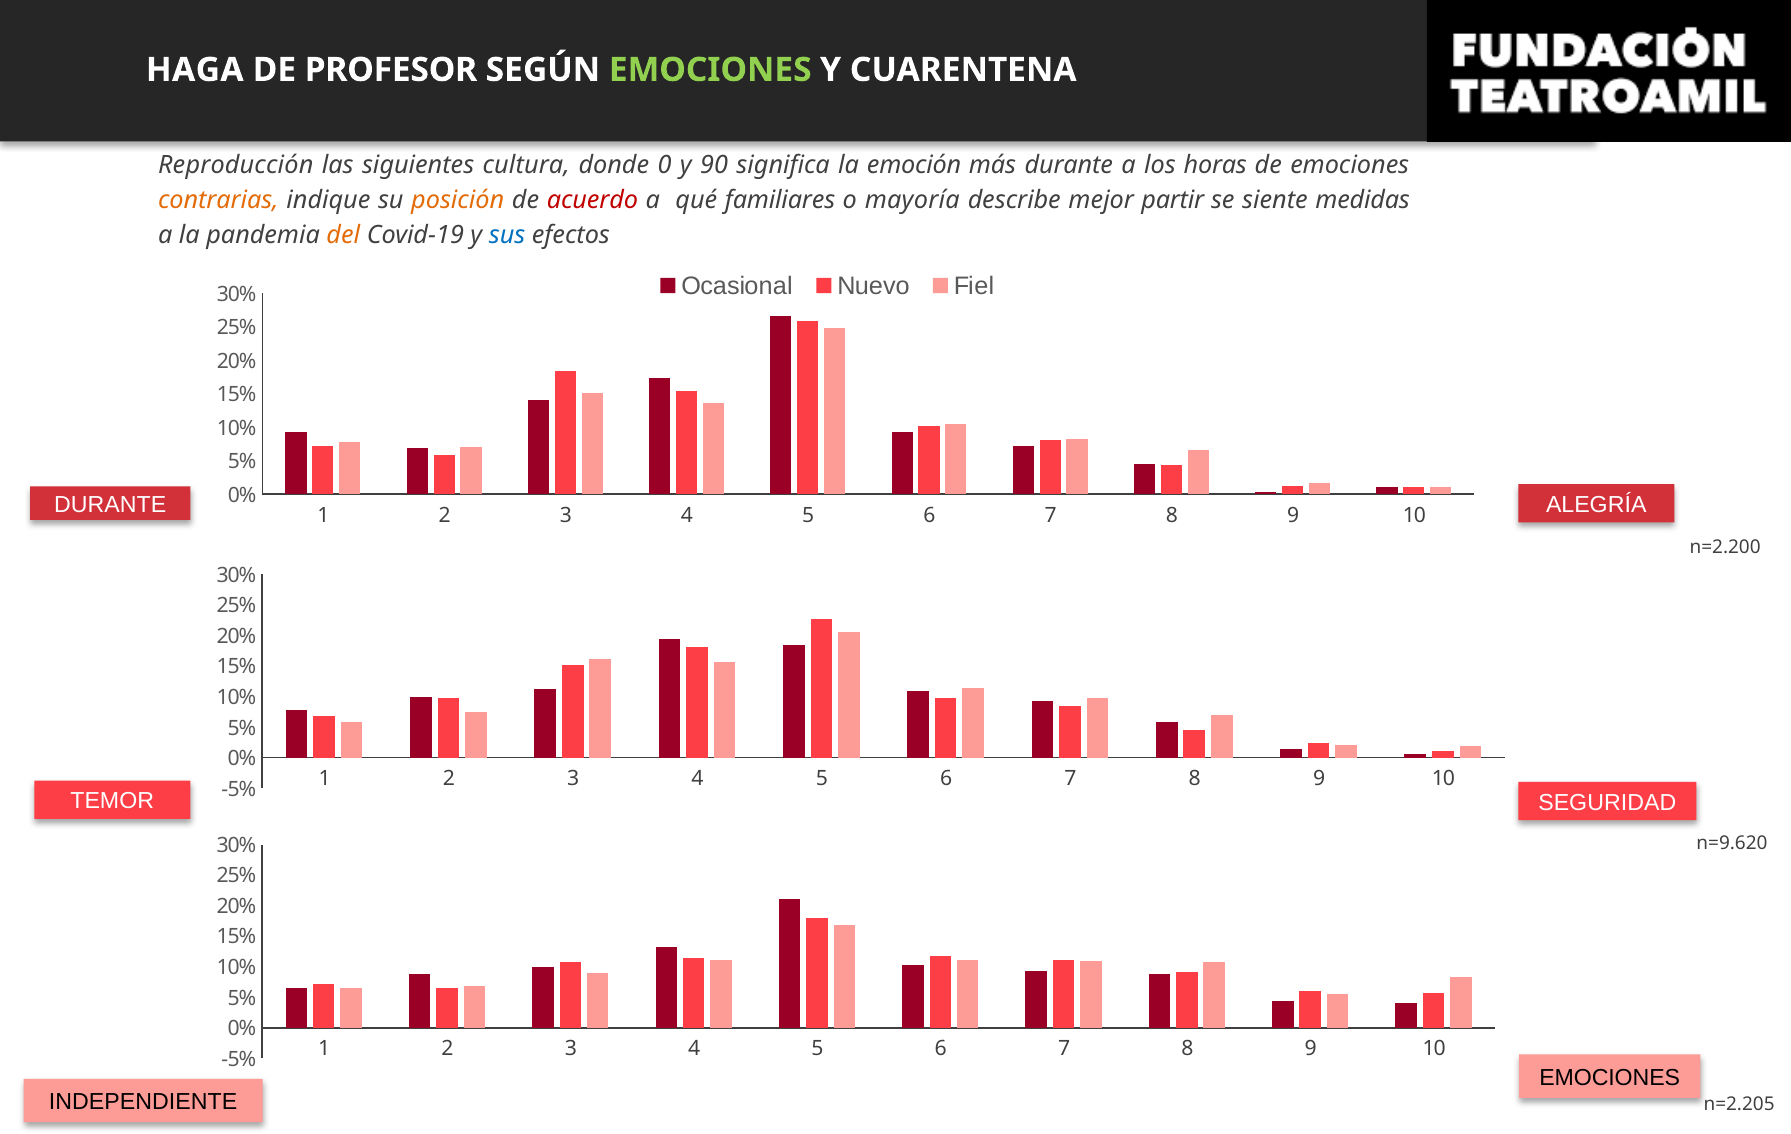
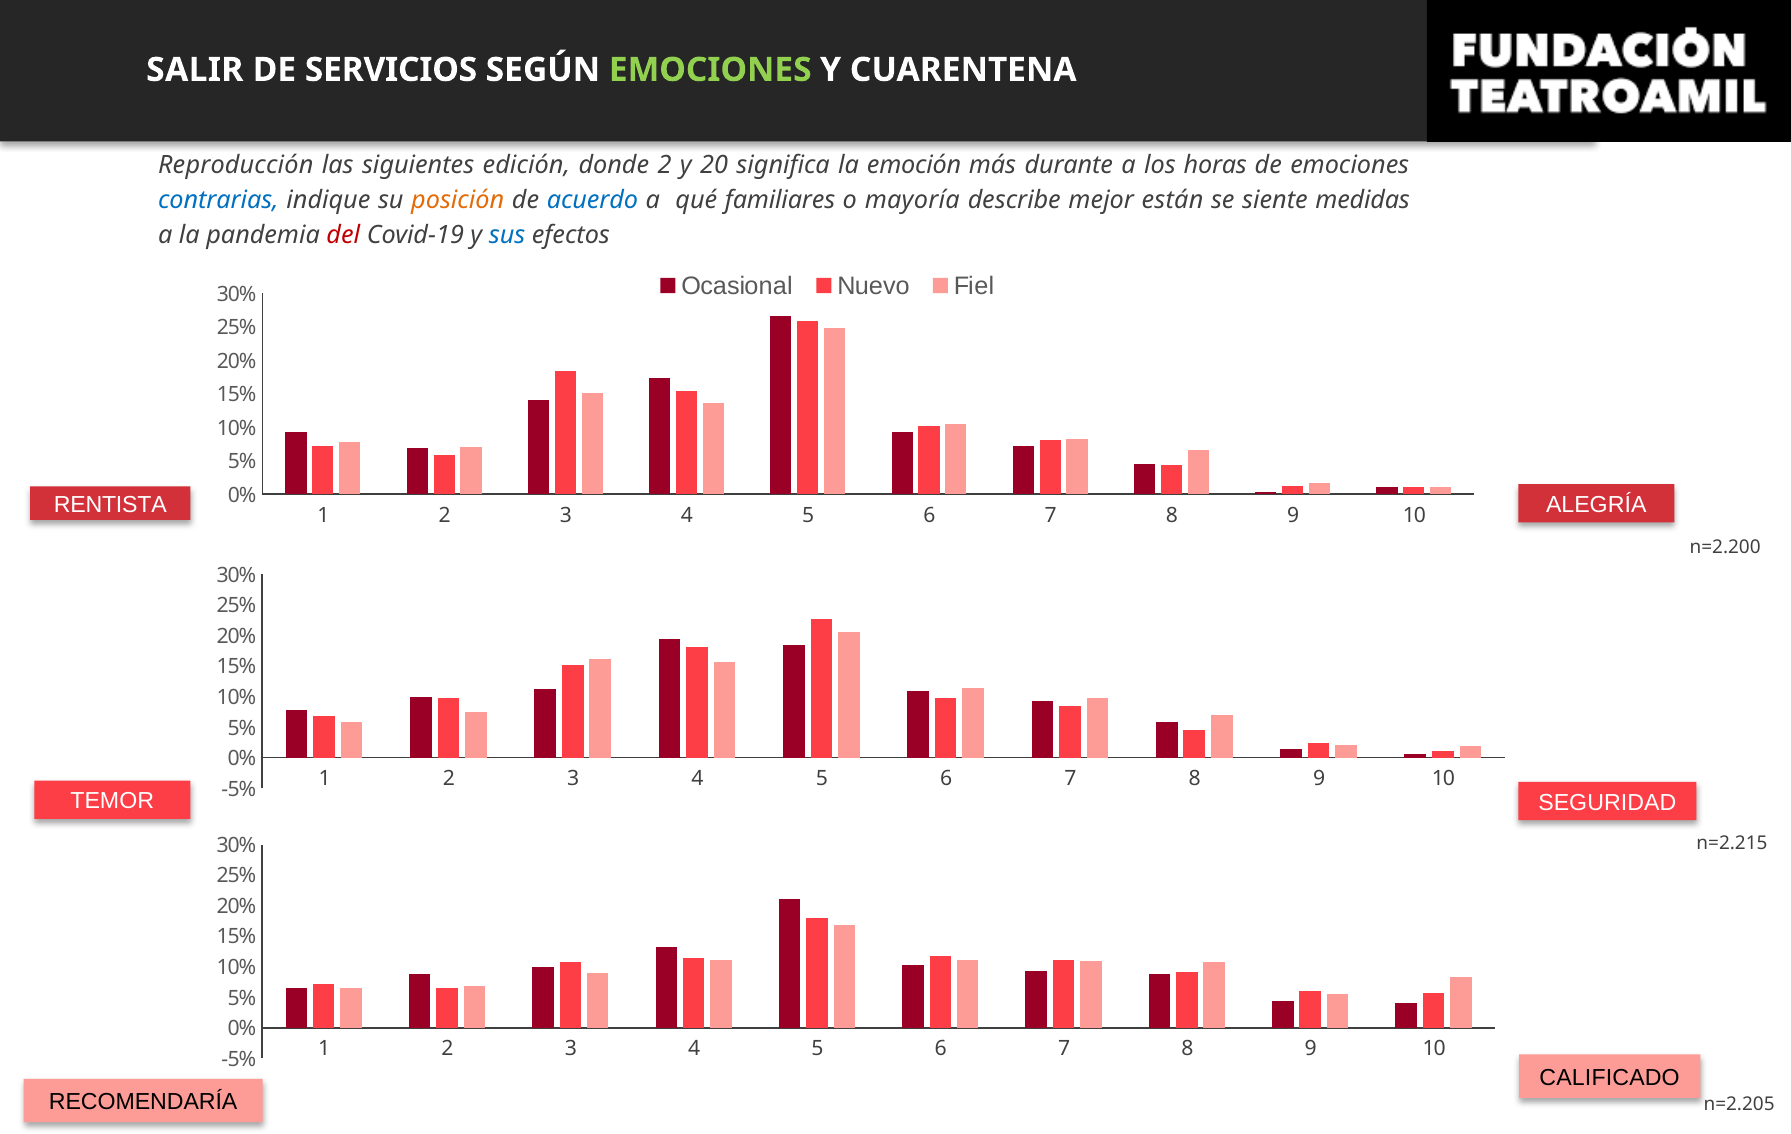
HAGA: HAGA -> SALIR (195, 70)
PROFESOR: PROFESOR -> SERVICIOS (391, 70)
cultura: cultura -> edición (526, 165)
donde 0: 0 -> 2 (665, 165)
90: 90 -> 20 (714, 165)
contrarias colour: orange -> blue (218, 200)
acuerdo colour: red -> blue (593, 200)
partir: partir -> están (1173, 200)
del colour: orange -> red (343, 235)
DURANTE: DURANTE -> RENTISTA (110, 505)
n=9.620: n=9.620 -> n=2.215 (1732, 843)
EMOCIONES: EMOCIONES -> CALIFICADO (1610, 1078)
INDEPENDIENTE: INDEPENDIENTE -> RECOMENDARÍA (143, 1102)
